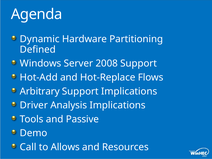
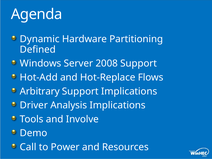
Passive: Passive -> Involve (82, 119)
Allows: Allows -> Power (65, 147)
